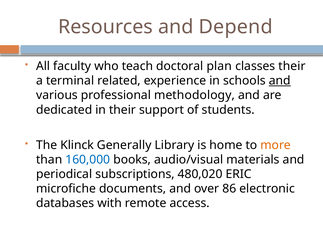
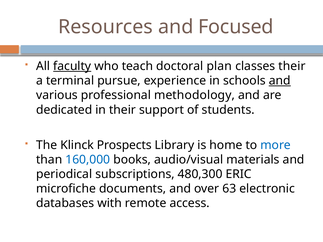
Depend: Depend -> Focused (236, 27)
faculty underline: none -> present (72, 66)
related: related -> pursue (119, 81)
Generally: Generally -> Prospects (124, 145)
more colour: orange -> blue (276, 145)
480,020: 480,020 -> 480,300 (200, 174)
86: 86 -> 63 (229, 189)
